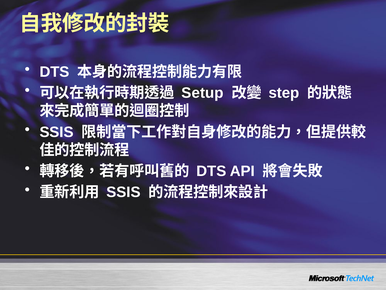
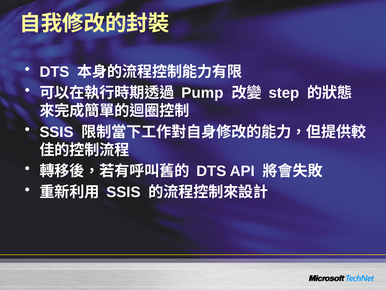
Setup: Setup -> Pump (202, 93)
